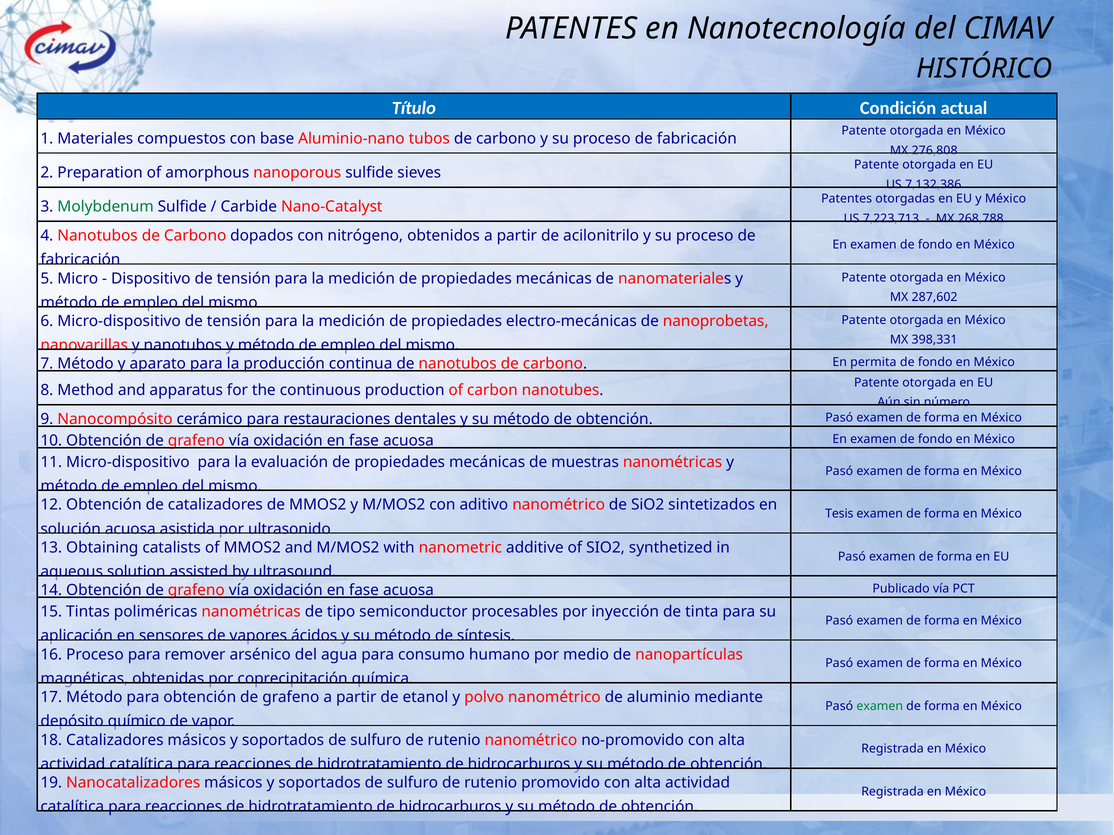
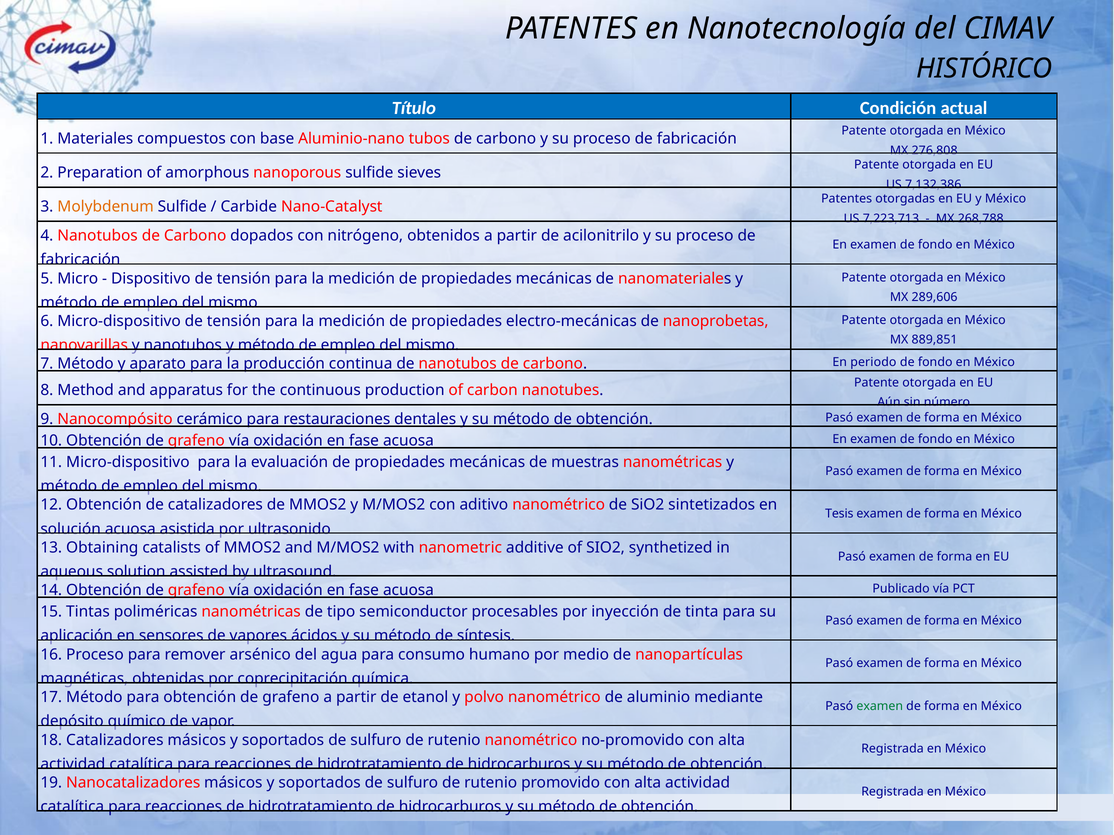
Molybdenum colour: green -> orange (106, 207)
287,602: 287,602 -> 289,606 (935, 297)
398,331: 398,331 -> 889,851 (935, 340)
permita: permita -> periodo (873, 362)
